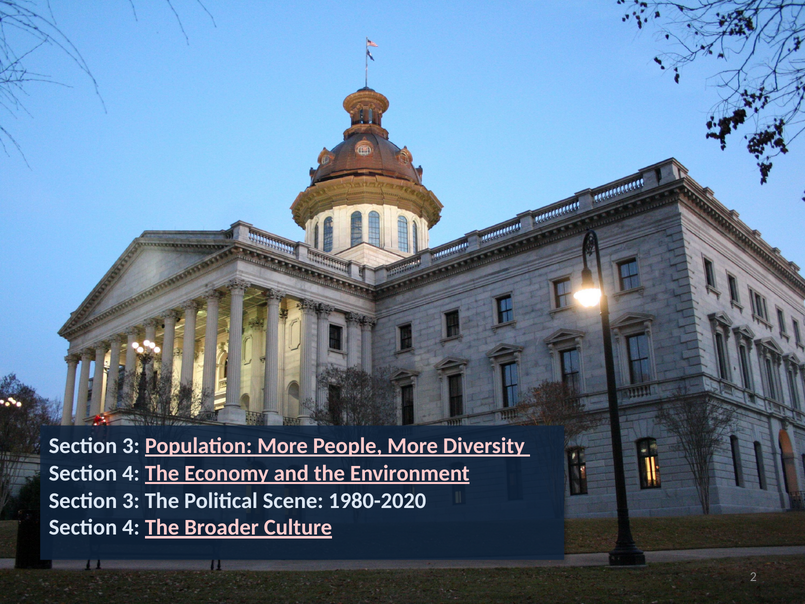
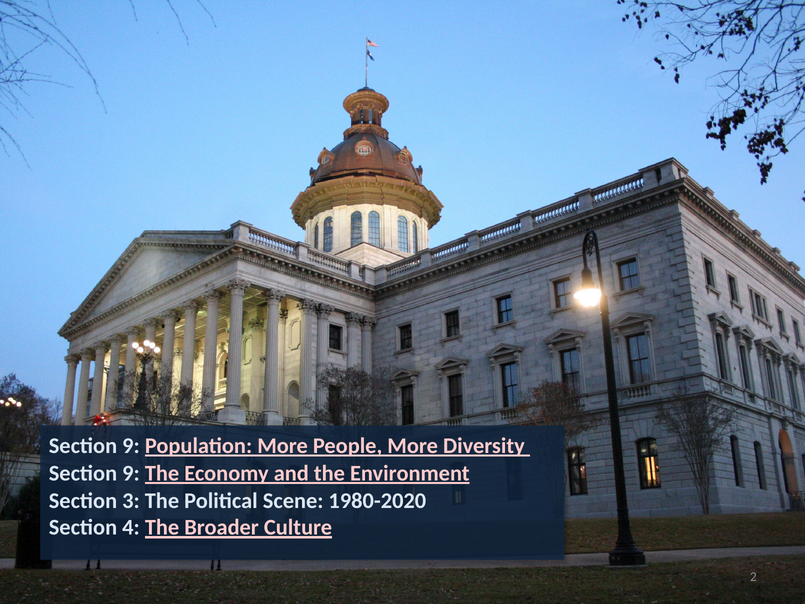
3: 3 -> 9 (131, 446)
4: 4 -> 9 (131, 473)
